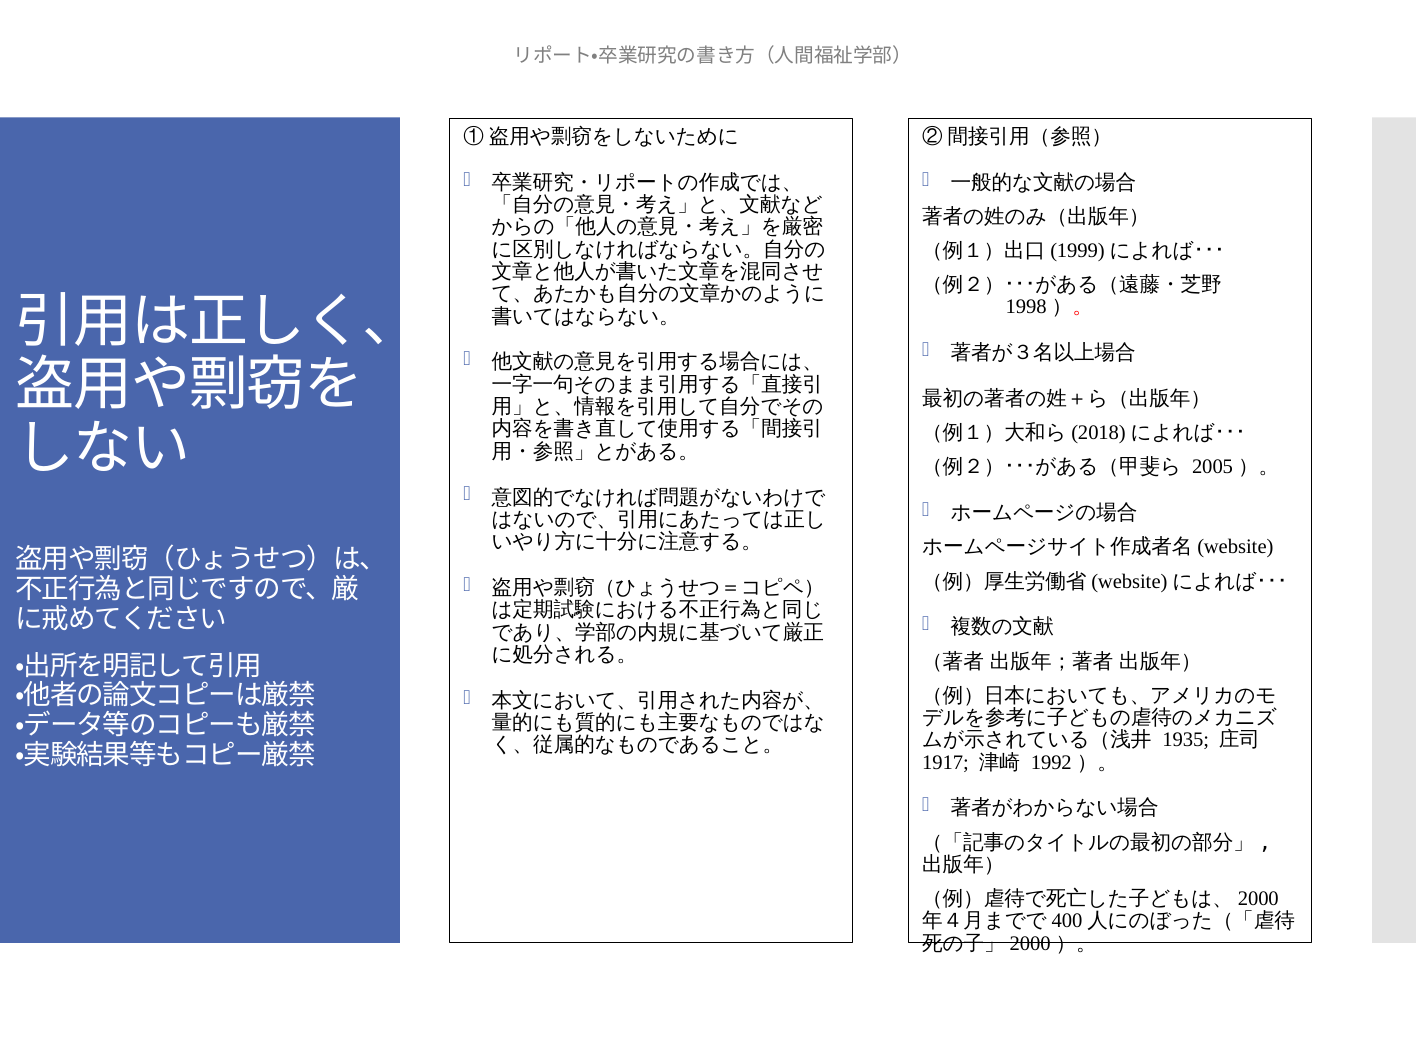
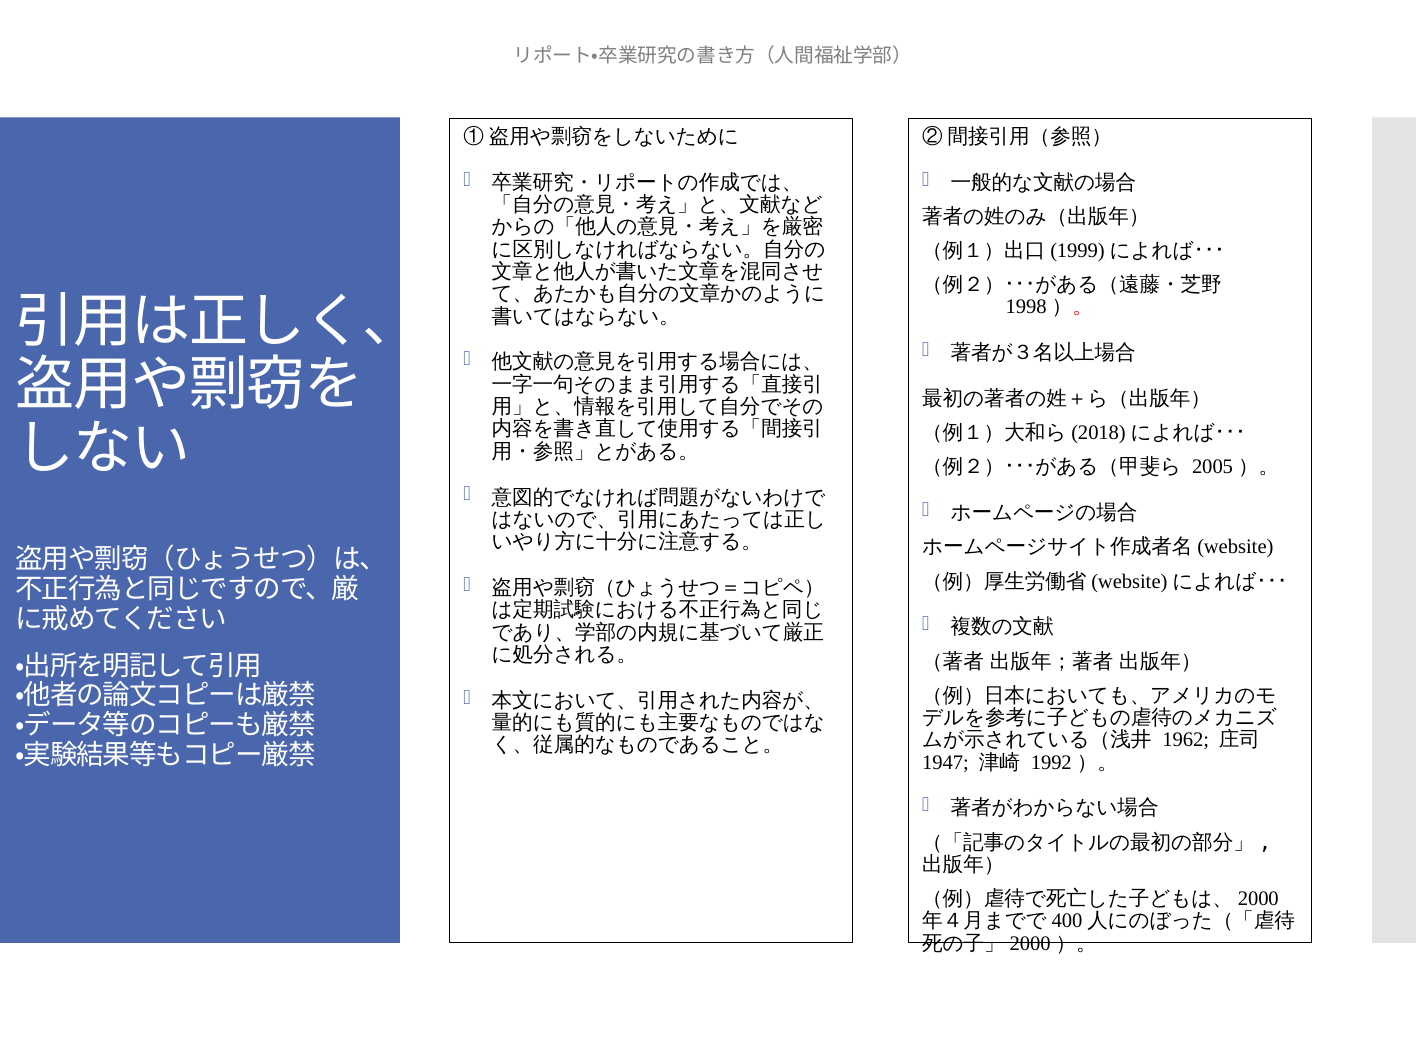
1935: 1935 -> 1962 (1186, 740)
1917: 1917 -> 1947 (946, 762)
